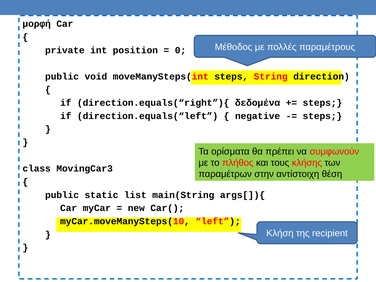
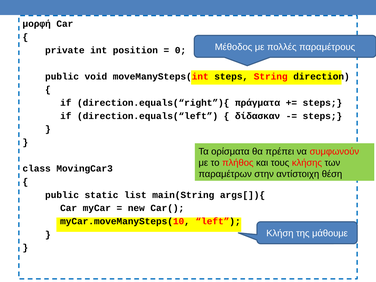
δεδομένα: δεδομένα -> πράγματα (258, 103)
negative: negative -> δίδασκαν (258, 116)
recipient: recipient -> μάθουμε (330, 233)
